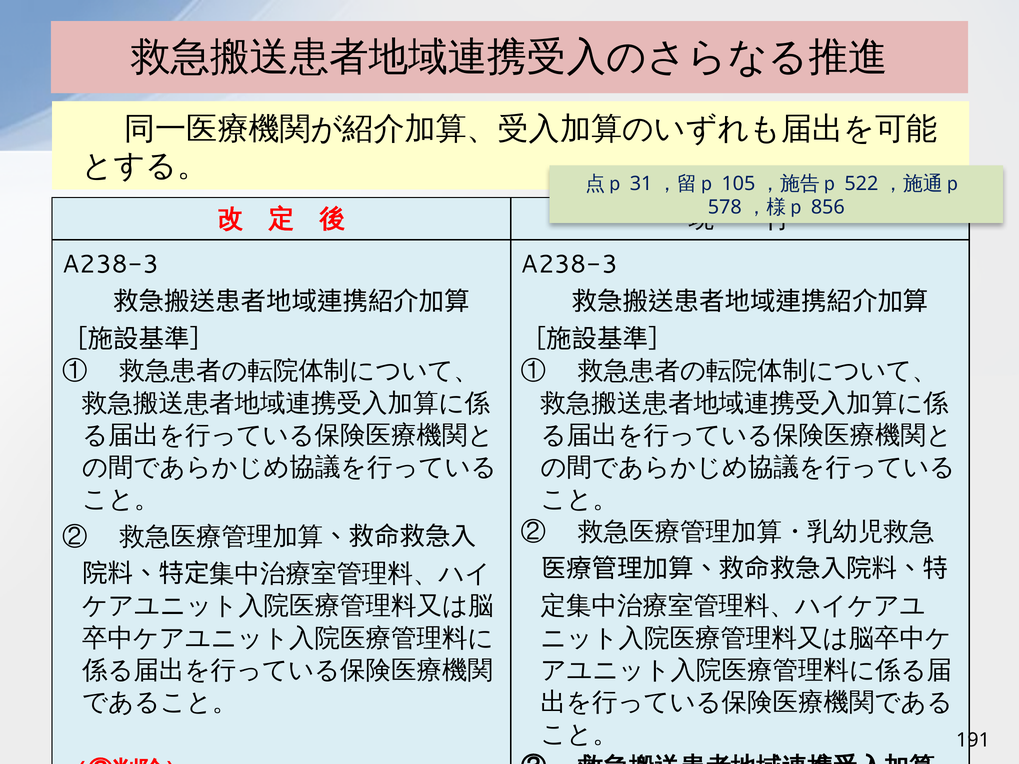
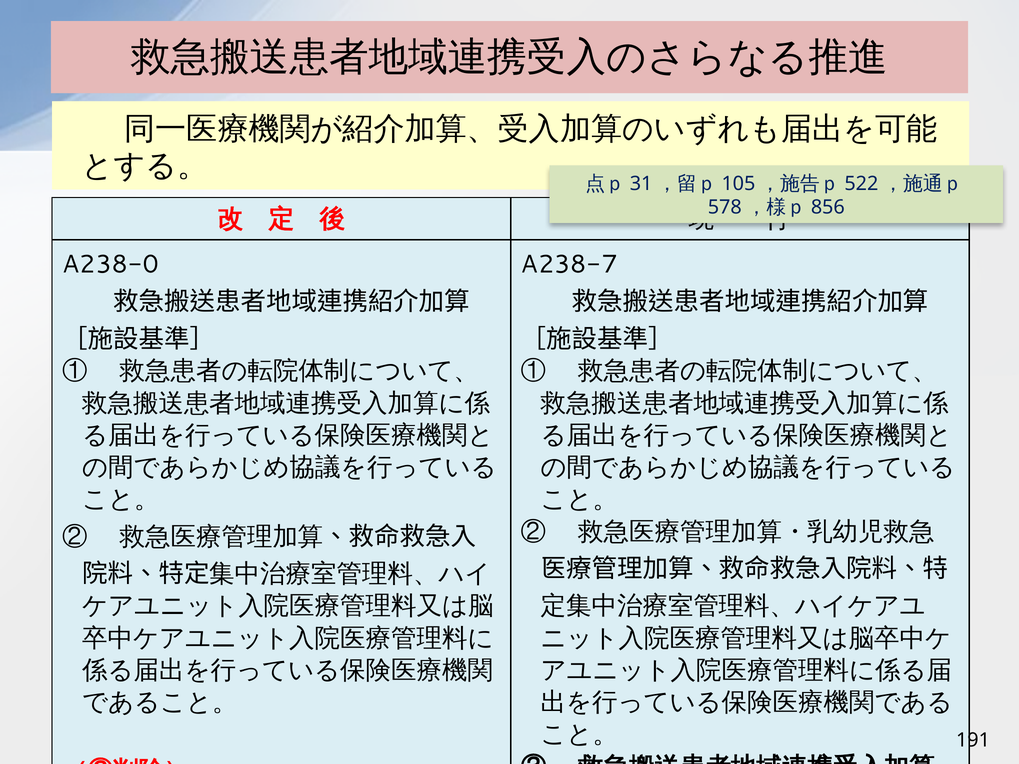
A238-3: A238-3 -> A238-0 (111, 264)
A238-3: A238-3 -> A238-7 (569, 264)
